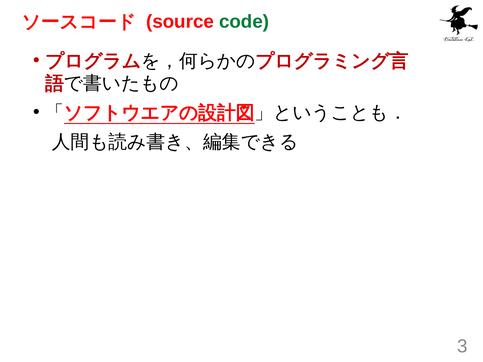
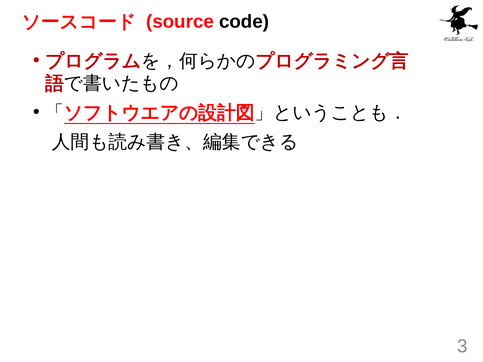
code colour: green -> black (244, 22)
